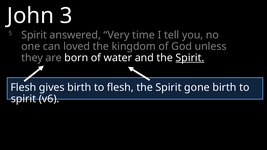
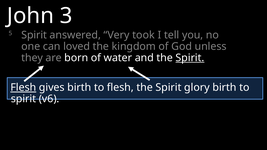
time: time -> took (144, 35)
Flesh underline: none -> present (23, 88)
gone: gone -> glory (197, 88)
